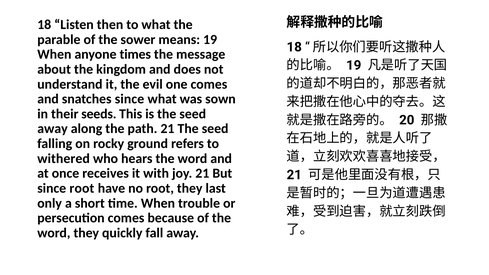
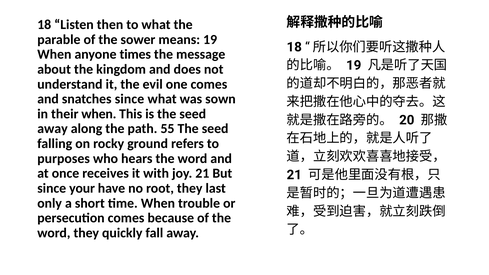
their seeds: seeds -> when (99, 114)
path 21: 21 -> 55 (167, 129)
withered: withered -> purposes (64, 159)
since root: root -> your (82, 188)
